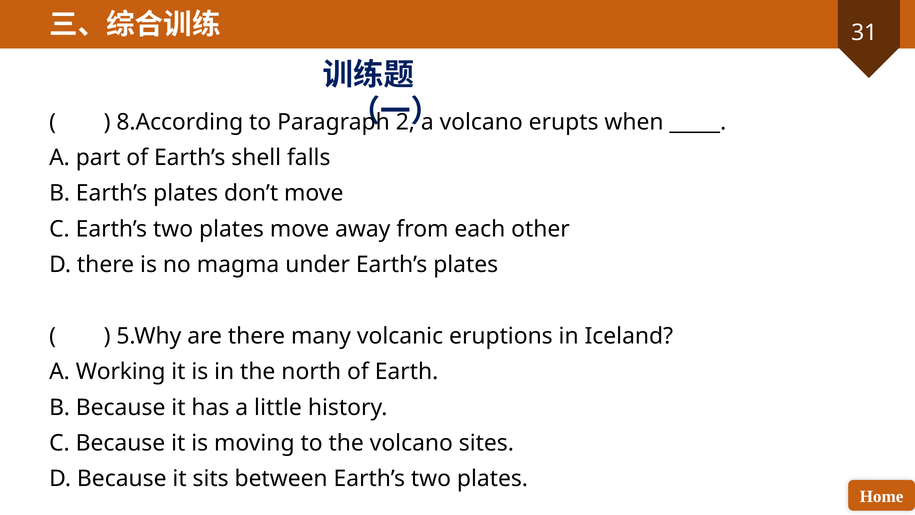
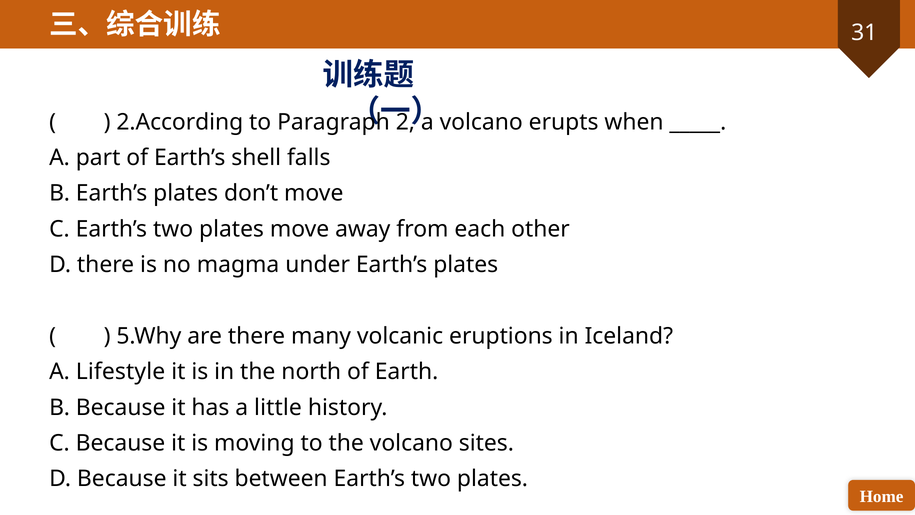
8.According: 8.According -> 2.According (180, 122)
Working: Working -> Lifestyle (120, 372)
